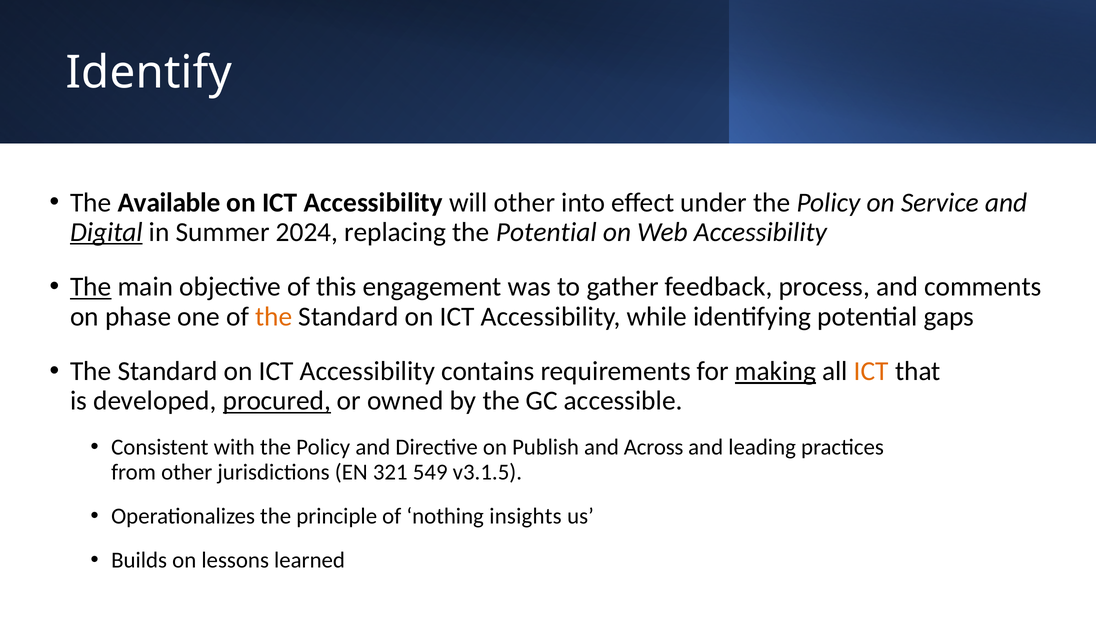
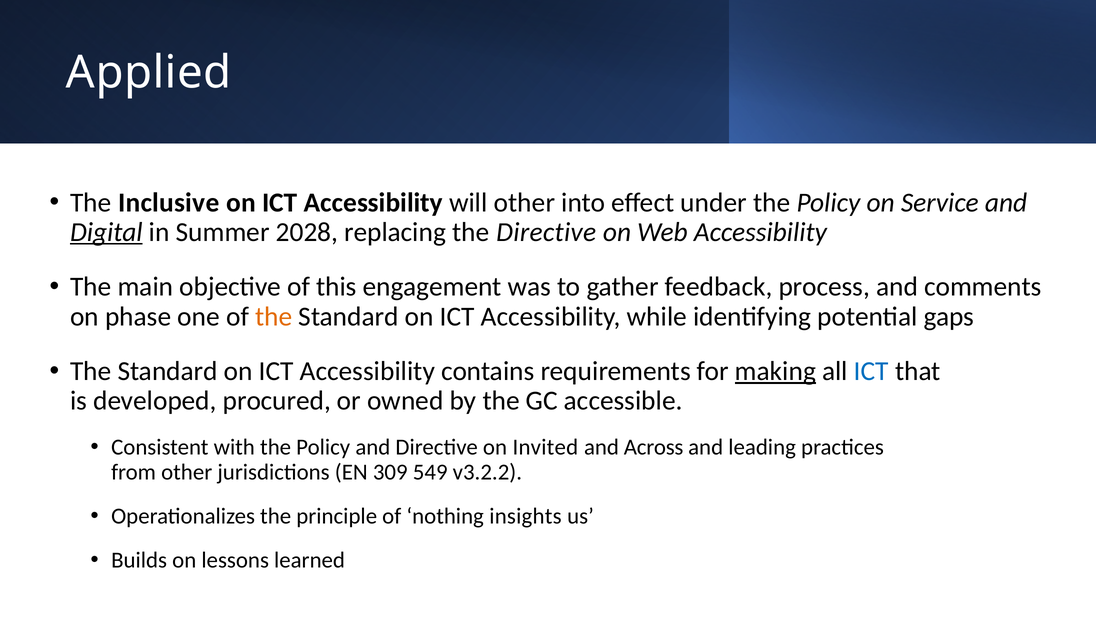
Identify: Identify -> Applied (149, 73)
Available: Available -> Inclusive (169, 202)
2024: 2024 -> 2028 (307, 232)
the Potential: Potential -> Directive (546, 232)
The underline: present -> none (91, 287)
ICT colour: orange -> blue (871, 371)
procured underline: present -> none (277, 400)
Publish: Publish -> Invited (545, 447)
321: 321 -> 309 (390, 472)
v3.1.5: v3.1.5 -> v3.2.2 (487, 472)
